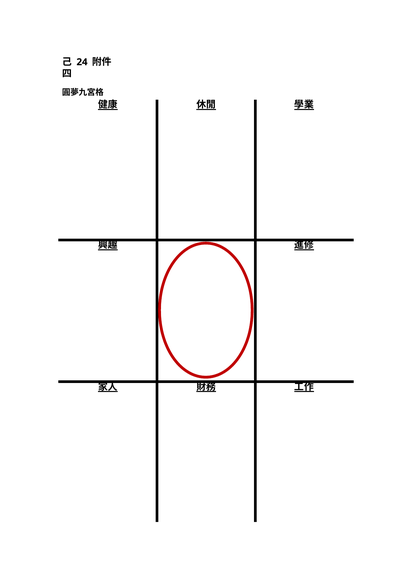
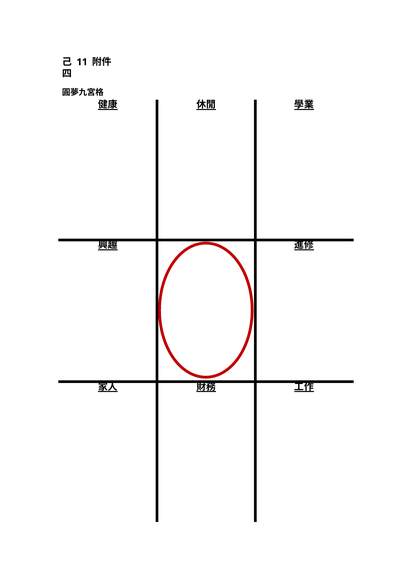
24: 24 -> 11 (82, 62)
